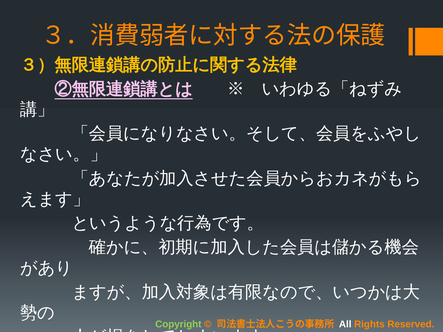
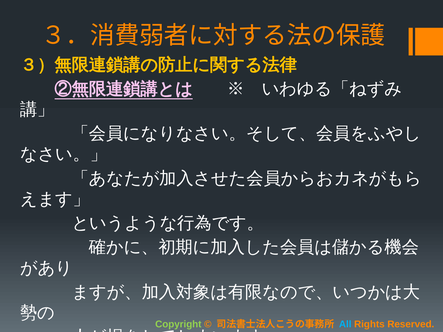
All colour: white -> light blue (345, 325)
